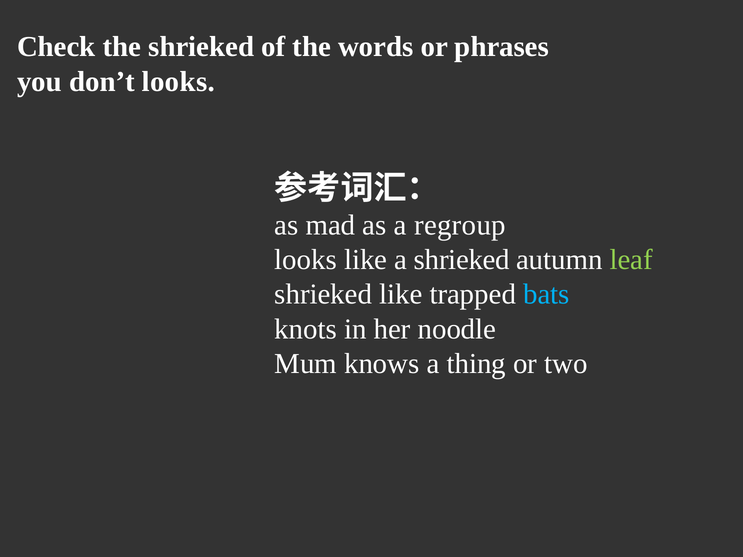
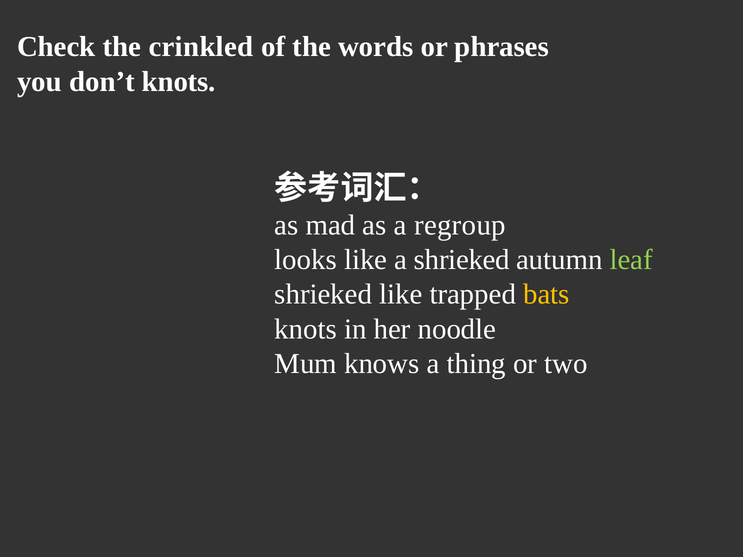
the shrieked: shrieked -> crinkled (201, 47)
don’t looks: looks -> knots (179, 82)
bats colour: light blue -> yellow (546, 295)
